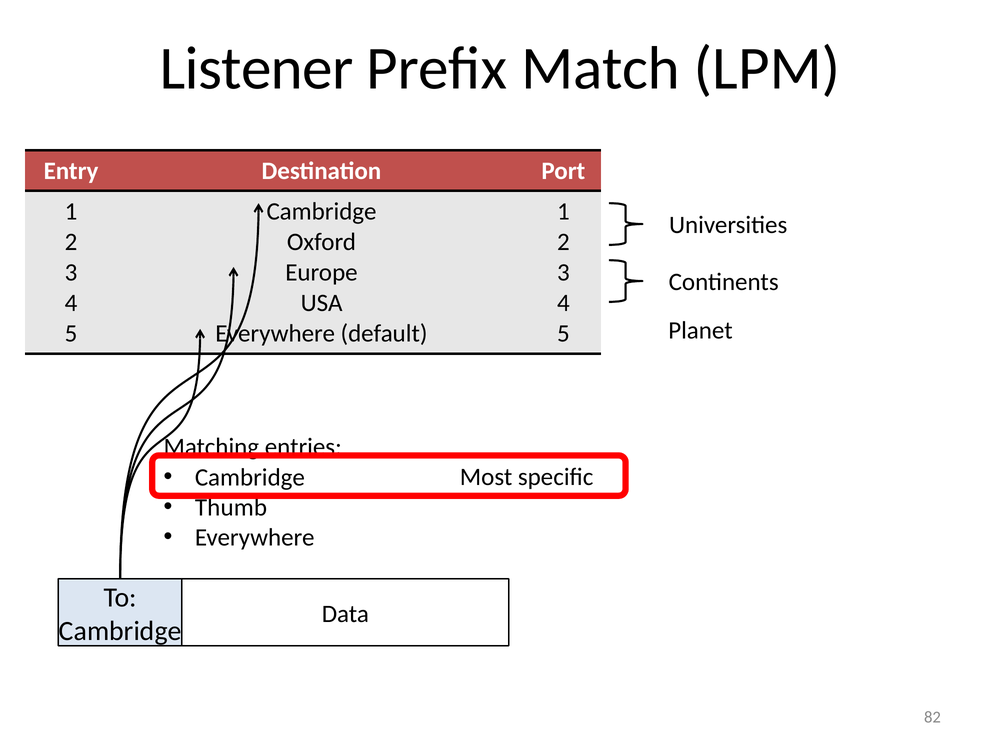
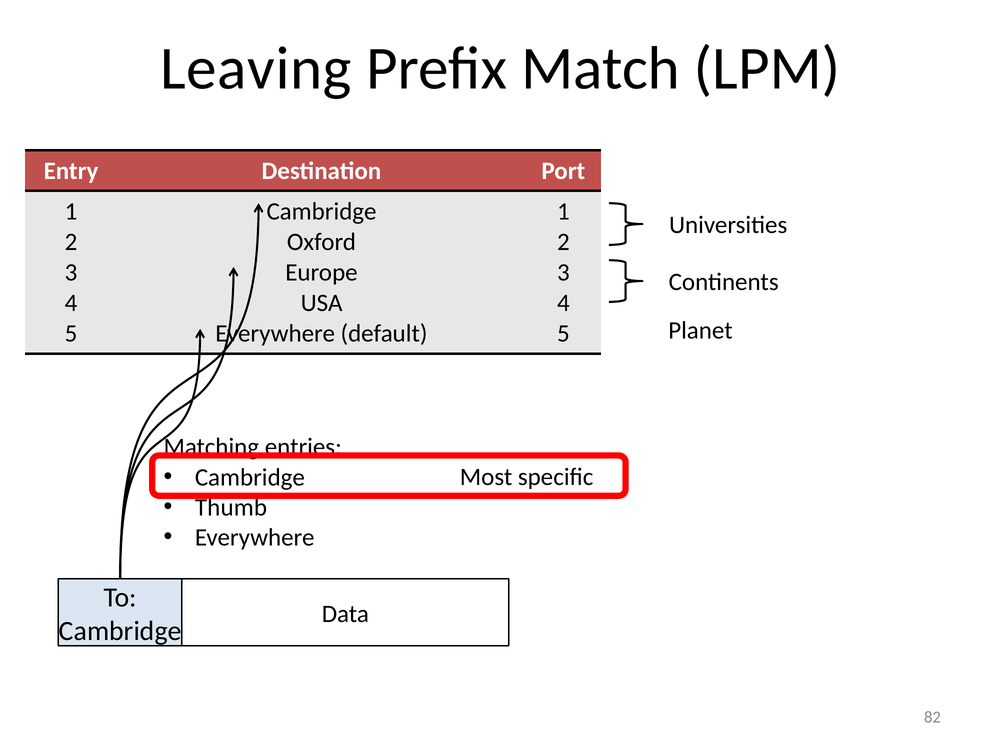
Listener: Listener -> Leaving (256, 69)
